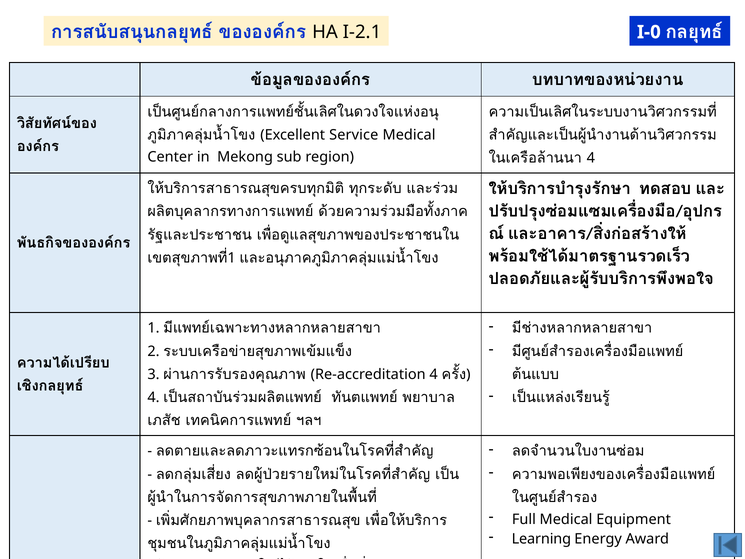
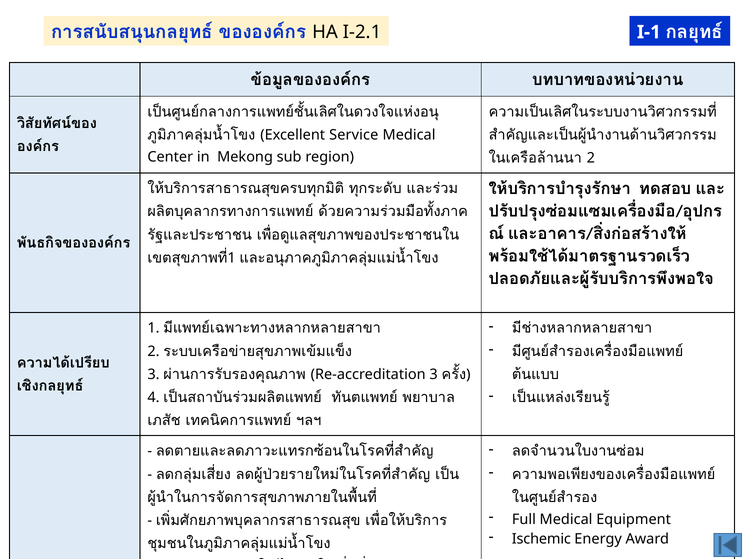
I-0: I-0 -> I-1 (649, 32)
4: 4 -> 2 (591, 158)
Re-accreditation 4: 4 -> 3 (434, 374)
Learning: Learning -> Ischemic (541, 539)
